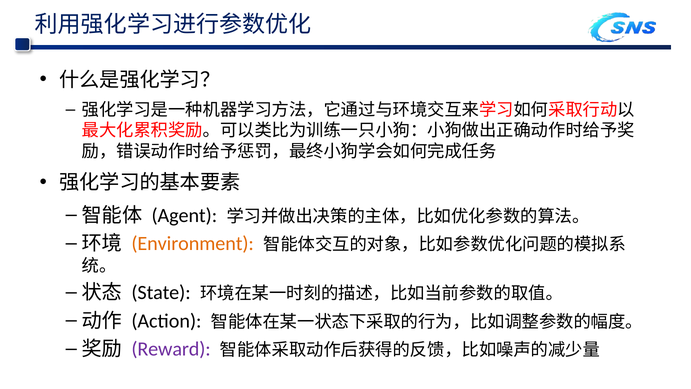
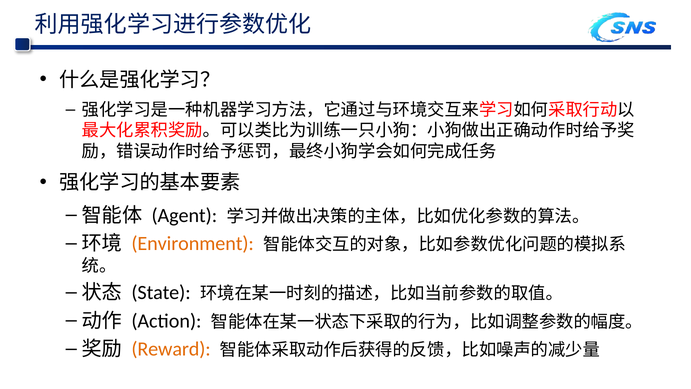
Reward colour: purple -> orange (171, 349)
